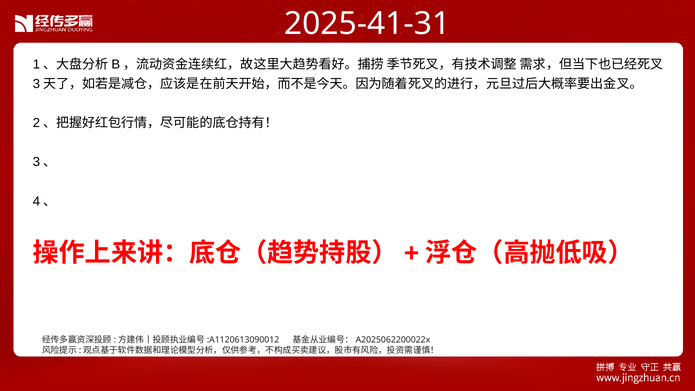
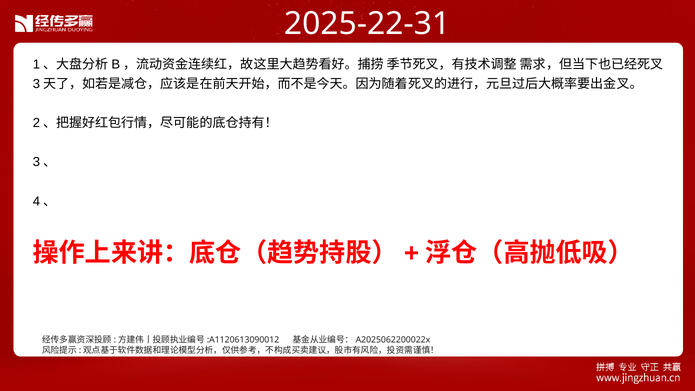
2025-41-31: 2025-41-31 -> 2025-22-31 (367, 24)
